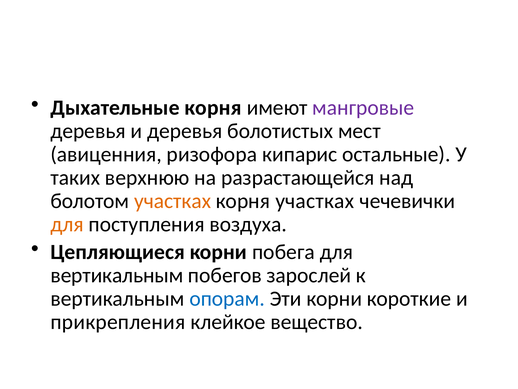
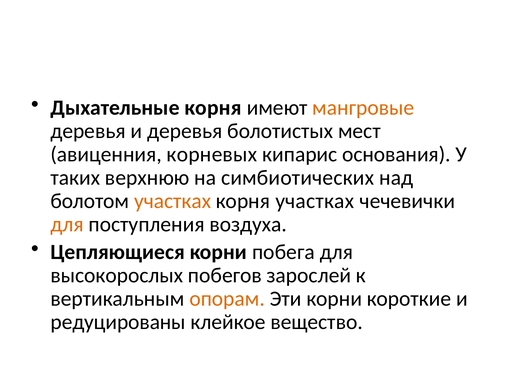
мангровые colour: purple -> orange (363, 108)
ризофора: ризофора -> корневых (212, 154)
остальные: остальные -> основания (396, 154)
разрастающейся: разрастающейся -> симбиотических (298, 178)
вертикальным: вертикальным -> высокорослых (117, 275)
опорам colour: blue -> orange (227, 298)
прикрепления: прикрепления -> редуцированы (118, 322)
